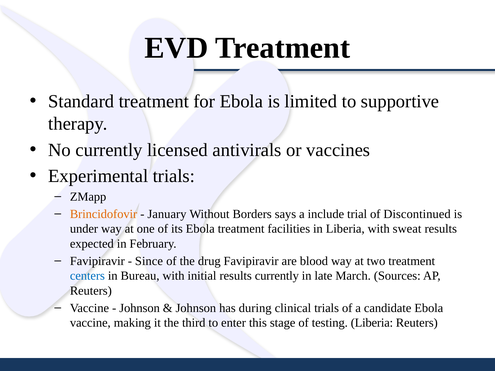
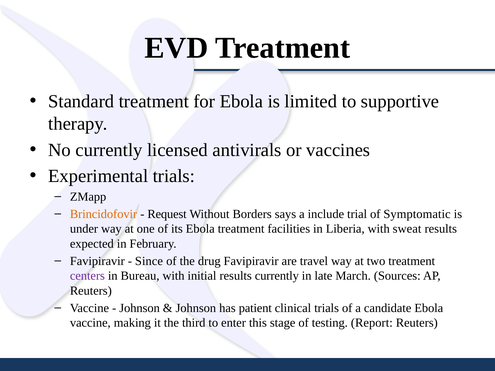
January: January -> Request (167, 214)
Discontinued: Discontinued -> Symptomatic (417, 214)
blood: blood -> travel (314, 261)
centers colour: blue -> purple (87, 276)
during: during -> patient (255, 308)
testing Liberia: Liberia -> Report (372, 323)
